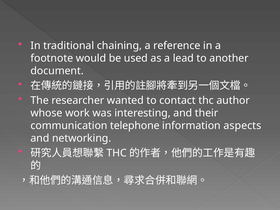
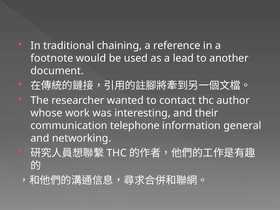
aspects: aspects -> general (242, 126)
